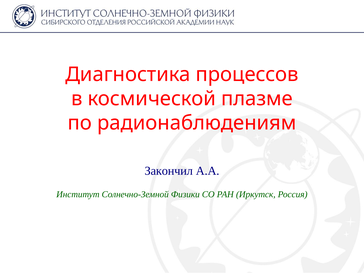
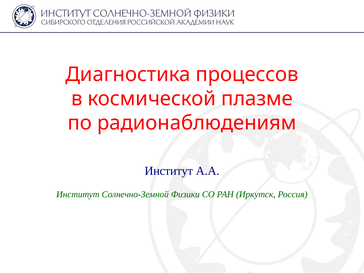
Закончил: Закончил -> Институт (169, 171)
